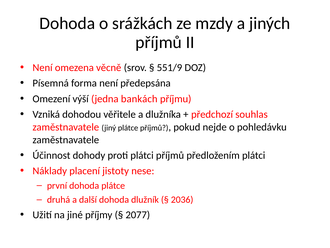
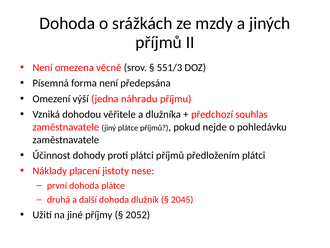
551/9: 551/9 -> 551/3 (169, 67)
bankách: bankách -> náhradu (139, 99)
2036: 2036 -> 2045 (182, 199)
2077: 2077 -> 2052 (138, 214)
